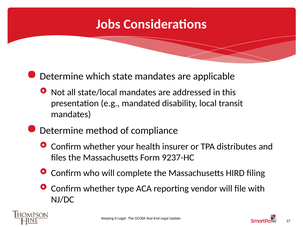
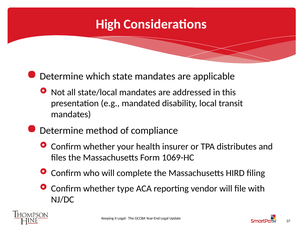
Jobs: Jobs -> High (108, 24)
9237-HC: 9237-HC -> 1069-HC (178, 158)
